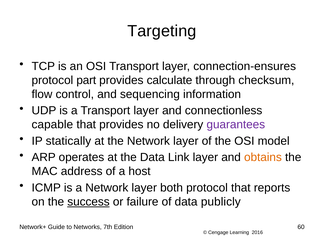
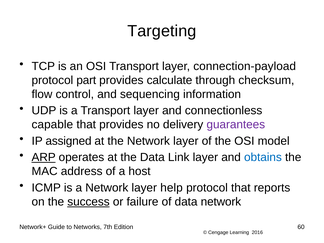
connection-ensures: connection-ensures -> connection-payload (245, 66)
statically: statically -> assigned (69, 141)
ARP underline: none -> present (44, 157)
obtains colour: orange -> blue (263, 157)
both: both -> help (171, 188)
data publicly: publicly -> network (221, 202)
